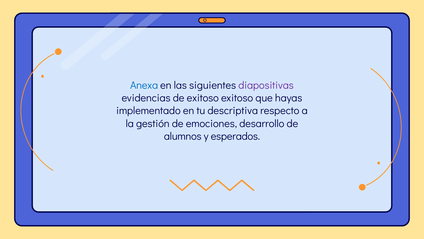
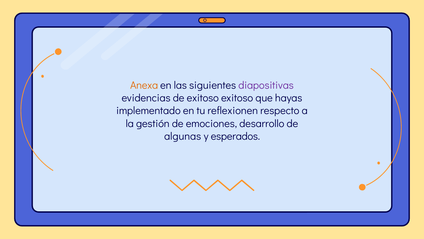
Anexa colour: blue -> orange (144, 85)
descriptiva: descriptiva -> reflexionen (233, 111)
alumnos: alumnos -> algunas (183, 136)
